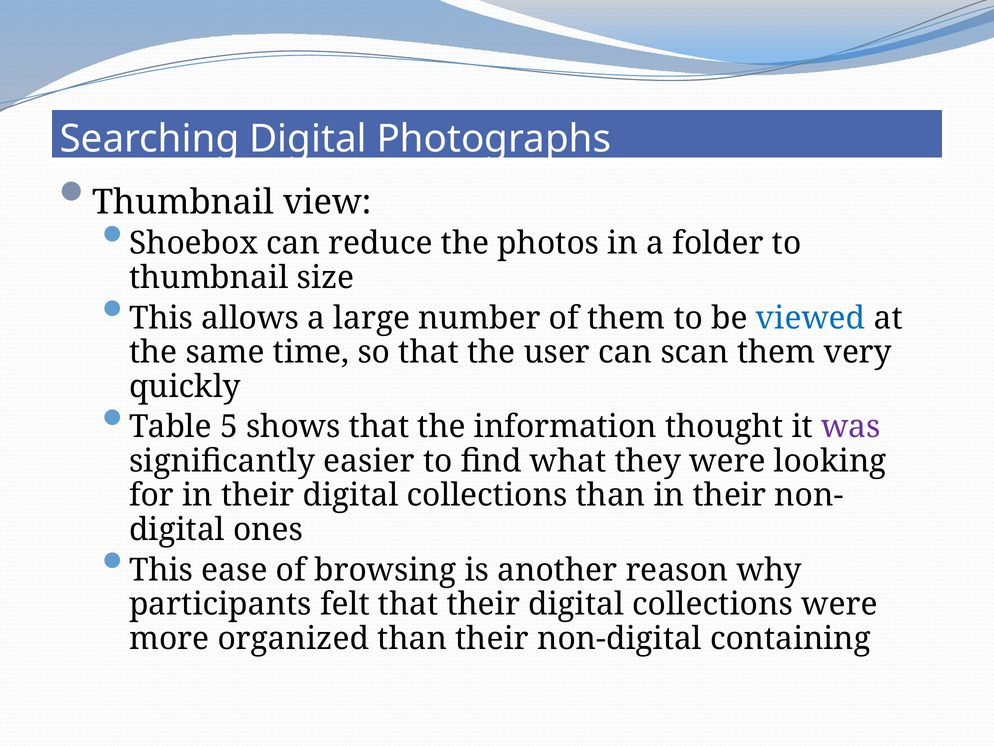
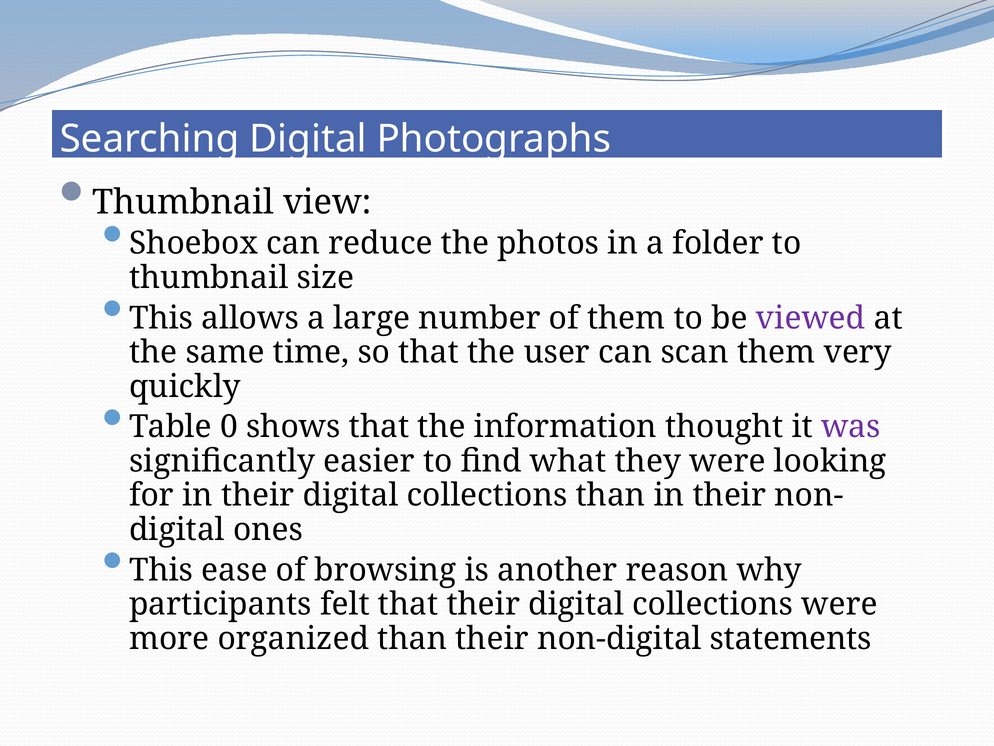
viewed colour: blue -> purple (811, 318)
5: 5 -> 0 (229, 427)
containing: containing -> statements (791, 638)
